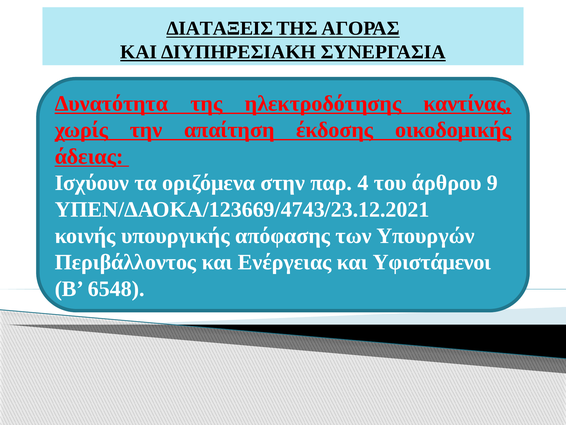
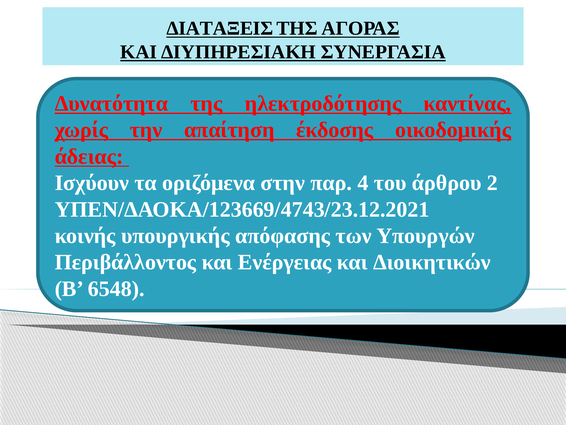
9: 9 -> 2 (492, 183)
Υφιστάμενοι: Υφιστάμενοι -> Διοικητικών (432, 262)
